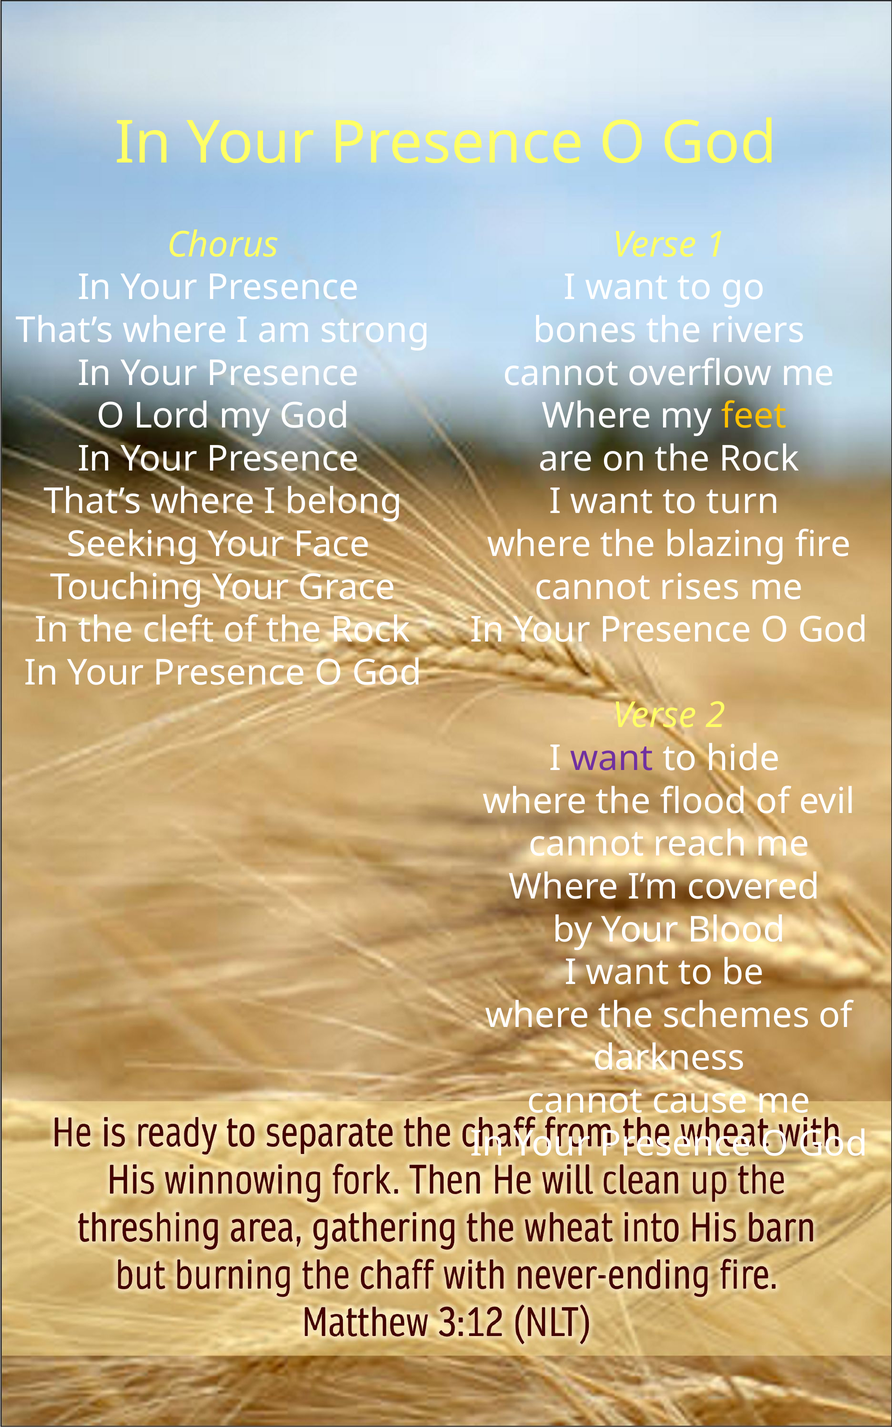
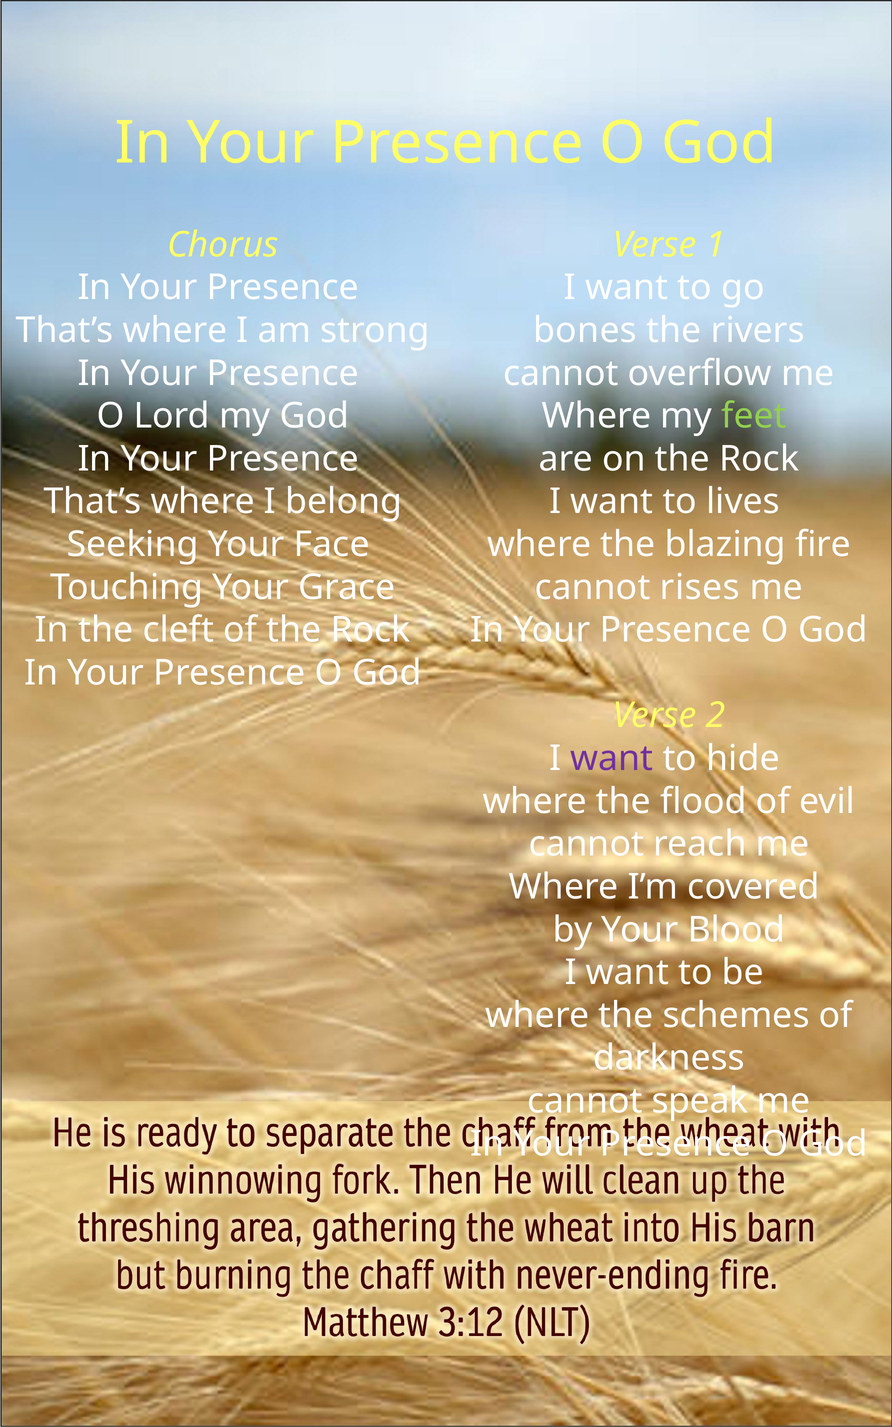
feet colour: yellow -> light green (754, 416)
turn: turn -> lives (743, 502)
cause: cause -> speak (700, 1101)
